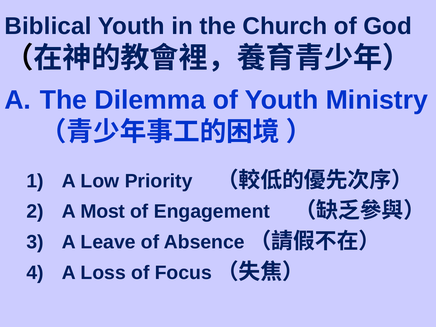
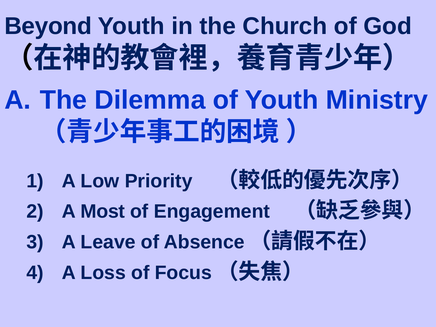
Biblical: Biblical -> Beyond (48, 26)
